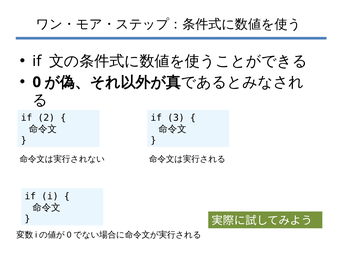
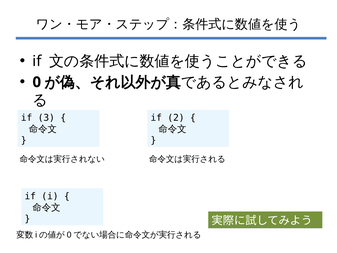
2: 2 -> 3 (46, 118)
3: 3 -> 2 (176, 118)
